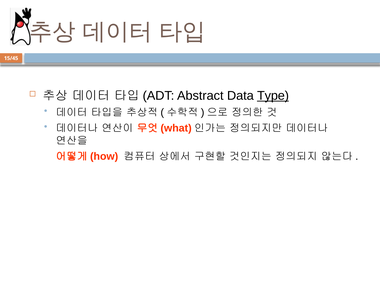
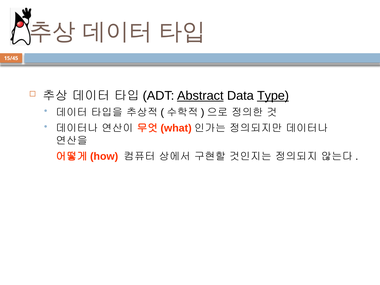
Abstract underline: none -> present (200, 96)
